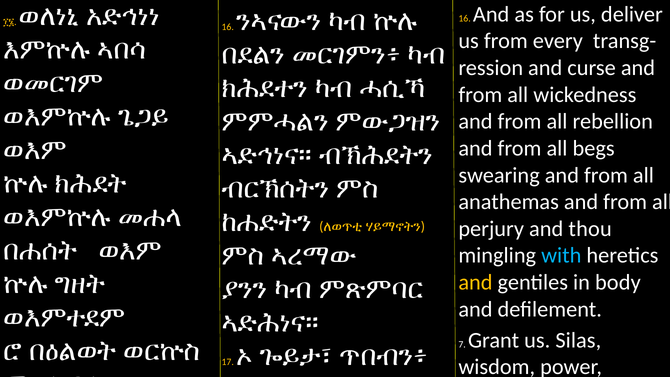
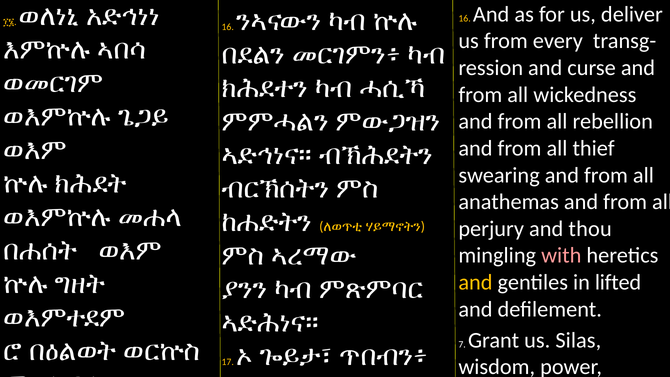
begs: begs -> thief (594, 148)
with colour: light blue -> pink (561, 255)
body: body -> lifted (618, 282)
